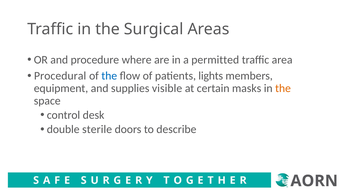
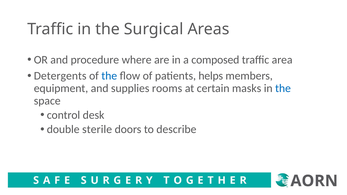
permitted: permitted -> composed (215, 60)
Procedural: Procedural -> Detergents (60, 76)
lights: lights -> helps (211, 76)
visible: visible -> rooms (167, 88)
the colour: orange -> blue (283, 88)
